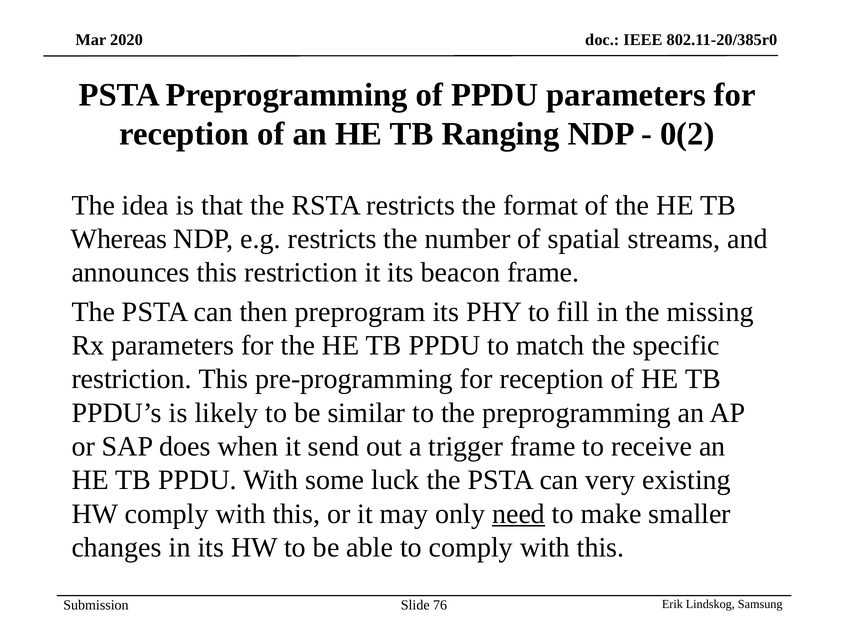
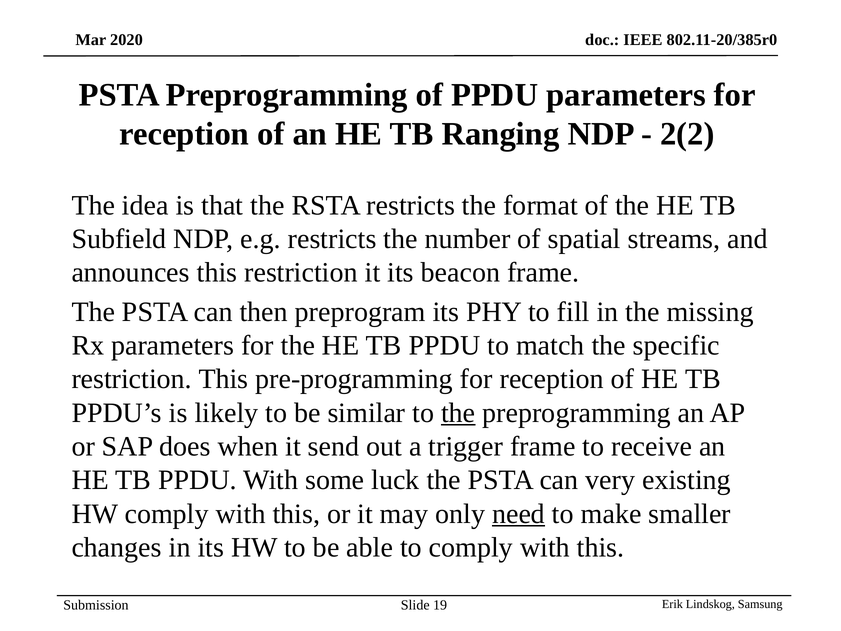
0(2: 0(2 -> 2(2 (687, 134)
Whereas: Whereas -> Subfield (119, 239)
the underline: none -> present (458, 413)
76: 76 -> 19 (440, 605)
